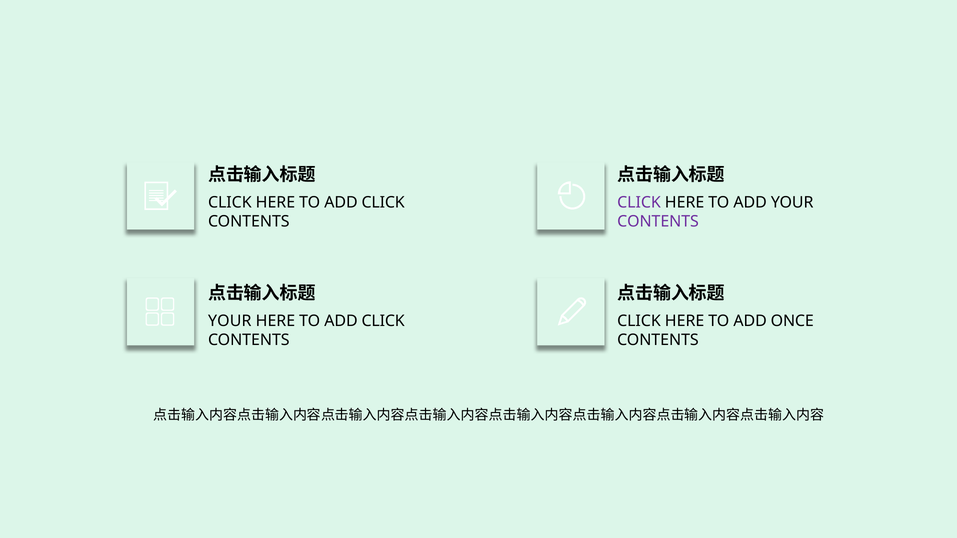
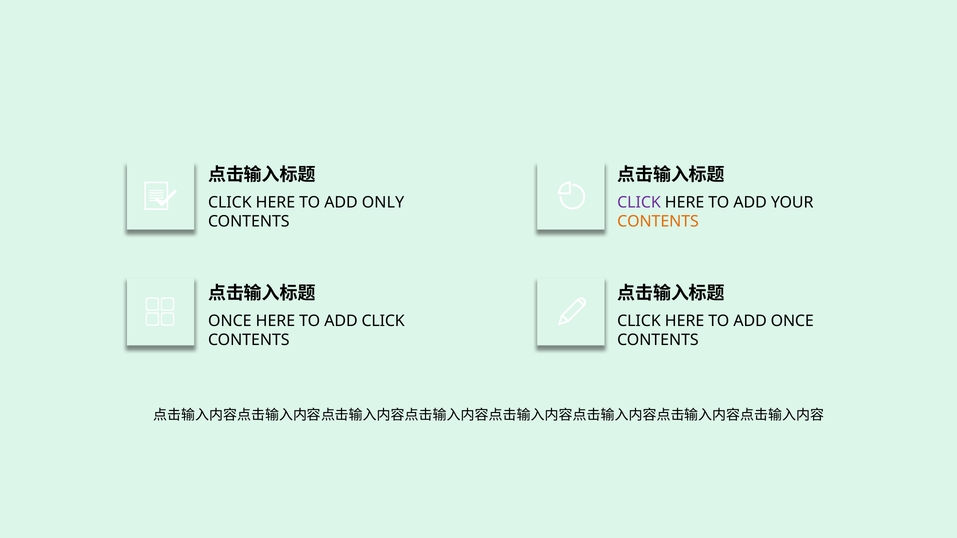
CLICK: CLICK -> ONLY (383, 203)
CONTENTS colour: purple -> orange (658, 222)
YOUR: YOUR -> ONCE (230, 321)
